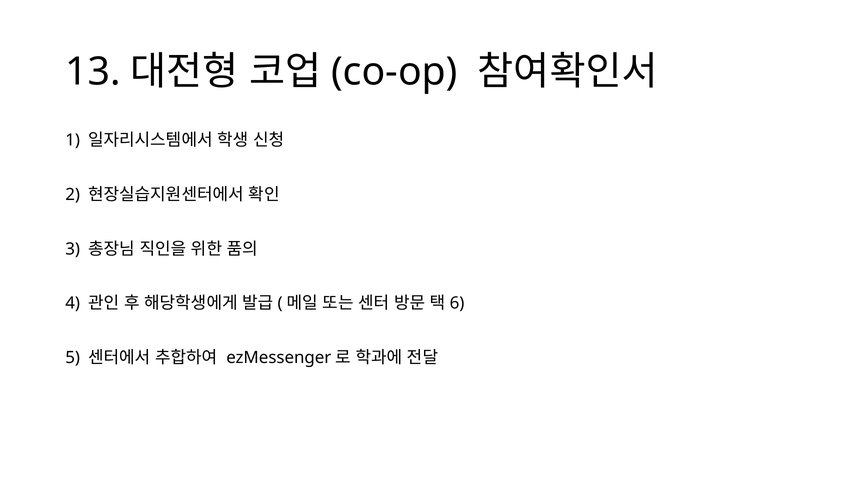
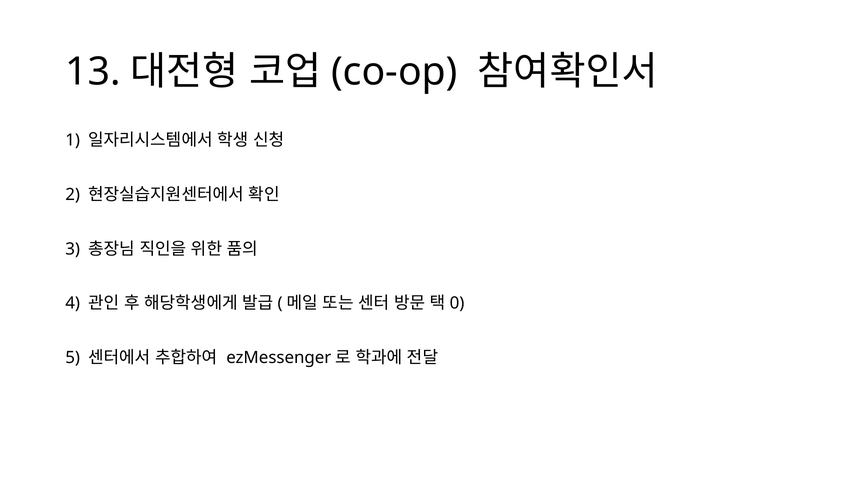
6: 6 -> 0 (457, 304)
